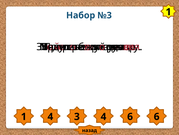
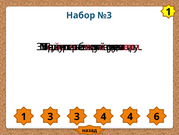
1 4: 4 -> 3 (50, 116)
4 6: 6 -> 4 (130, 116)
